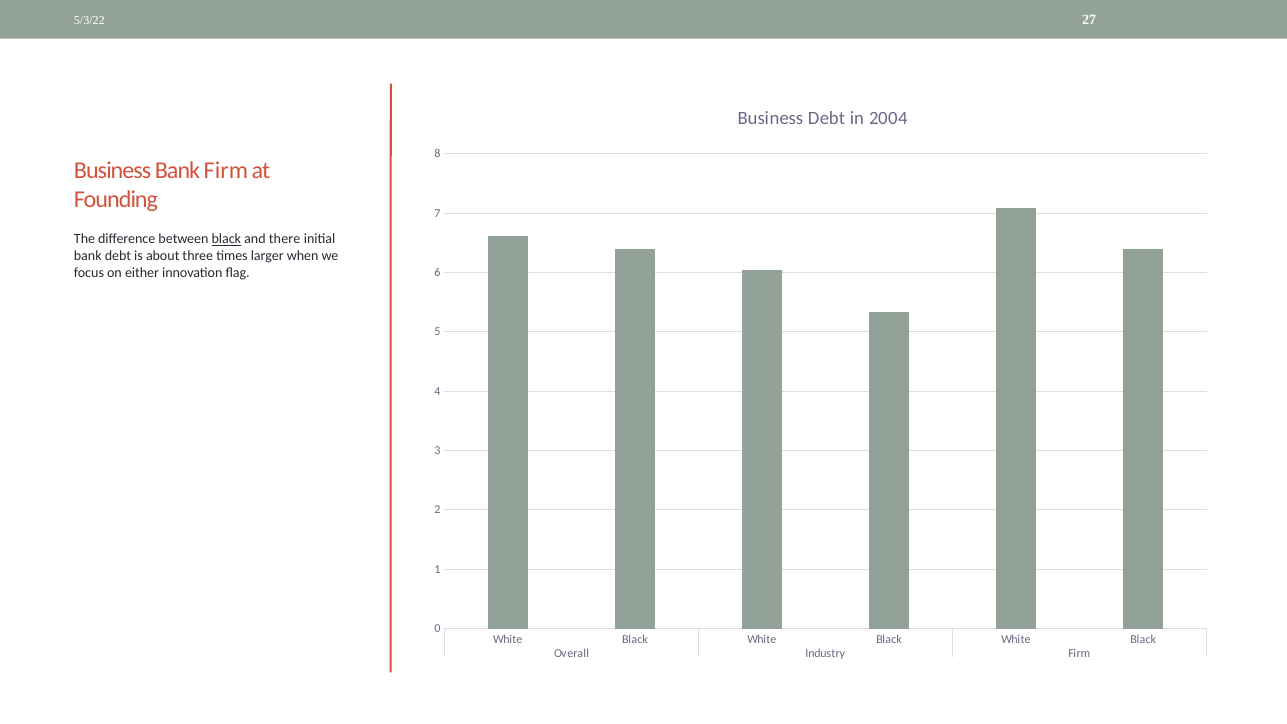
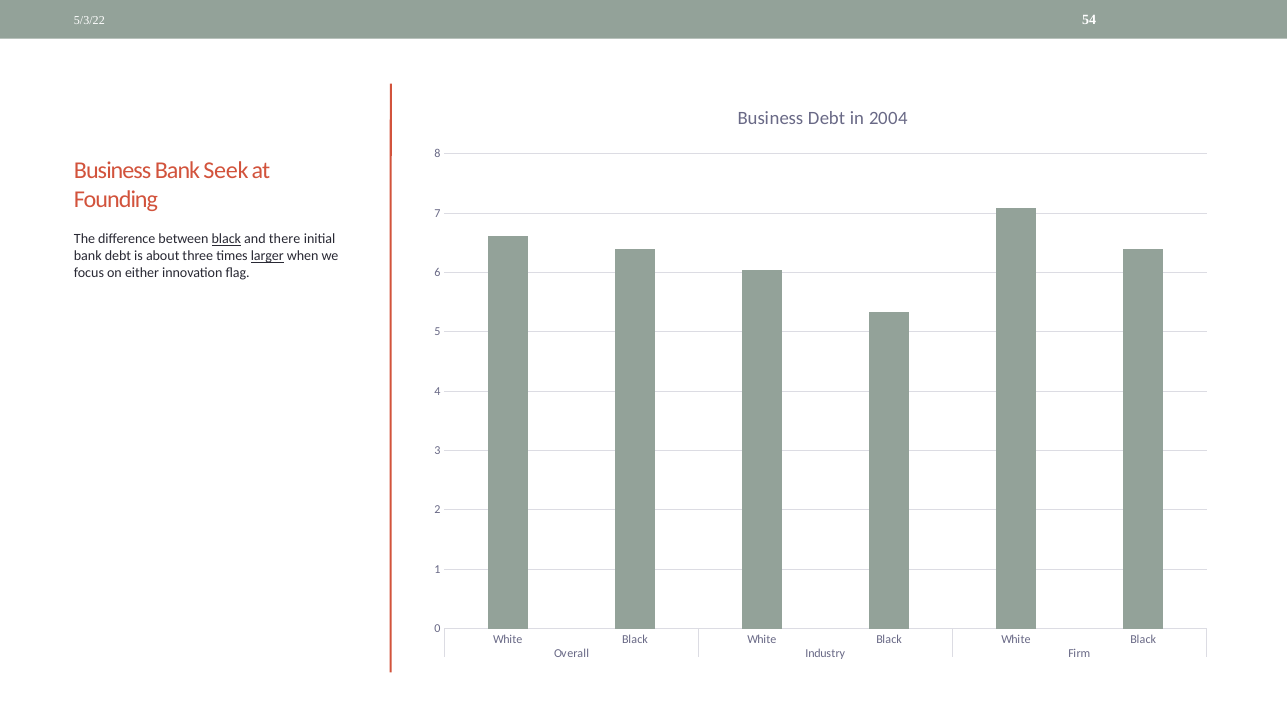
27: 27 -> 54 (1089, 20)
Bank Firm: Firm -> Seek (226, 170)
larger underline: none -> present (267, 256)
